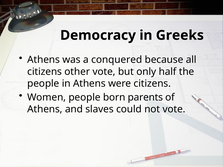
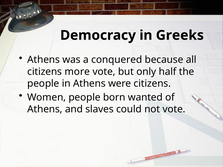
other: other -> more (77, 72)
parents: parents -> wanted (145, 97)
